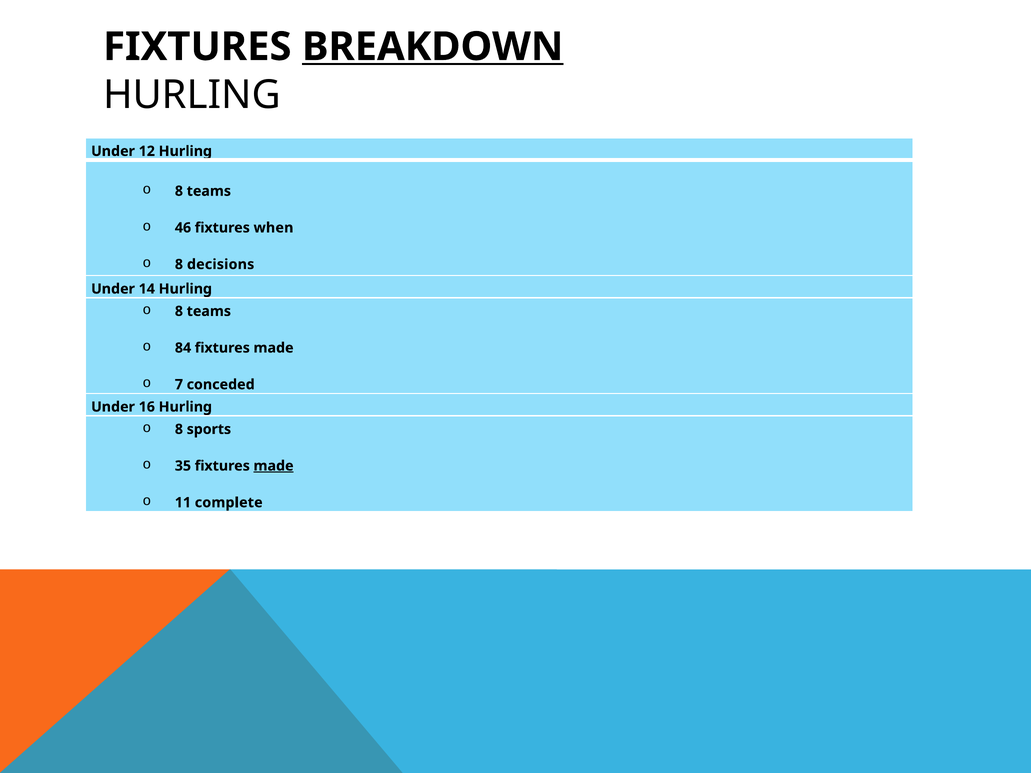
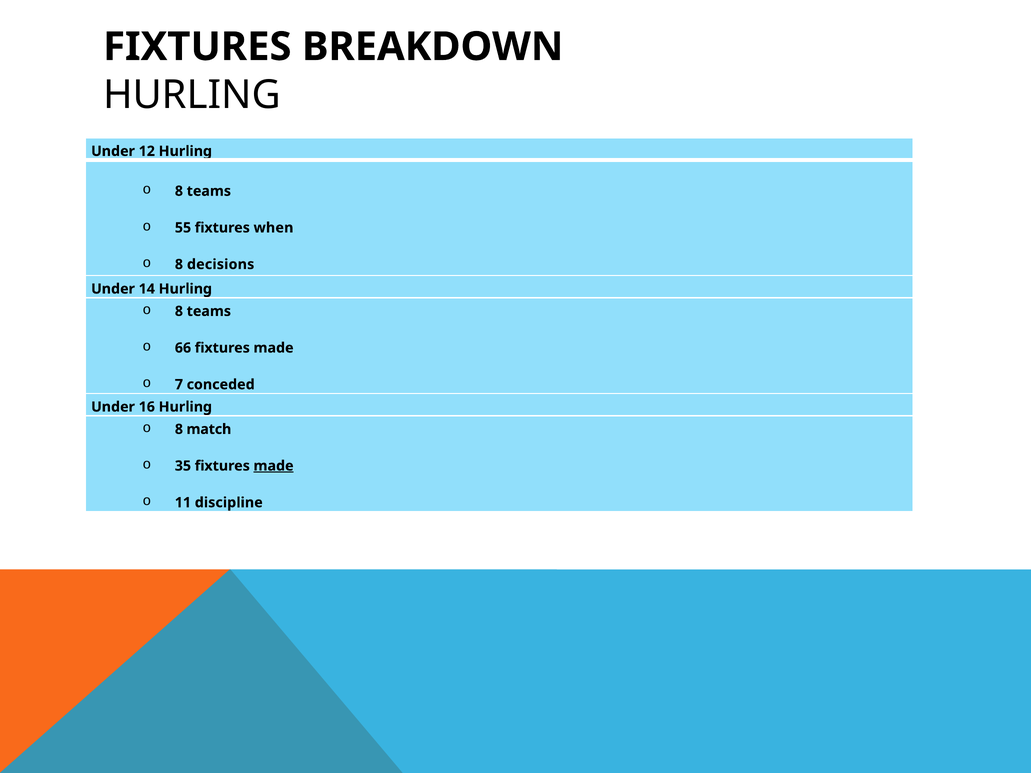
BREAKDOWN underline: present -> none (433, 47)
46: 46 -> 55 (183, 228)
84: 84 -> 66 (183, 348)
sports: sports -> match (209, 429)
complete: complete -> discipline (229, 503)
